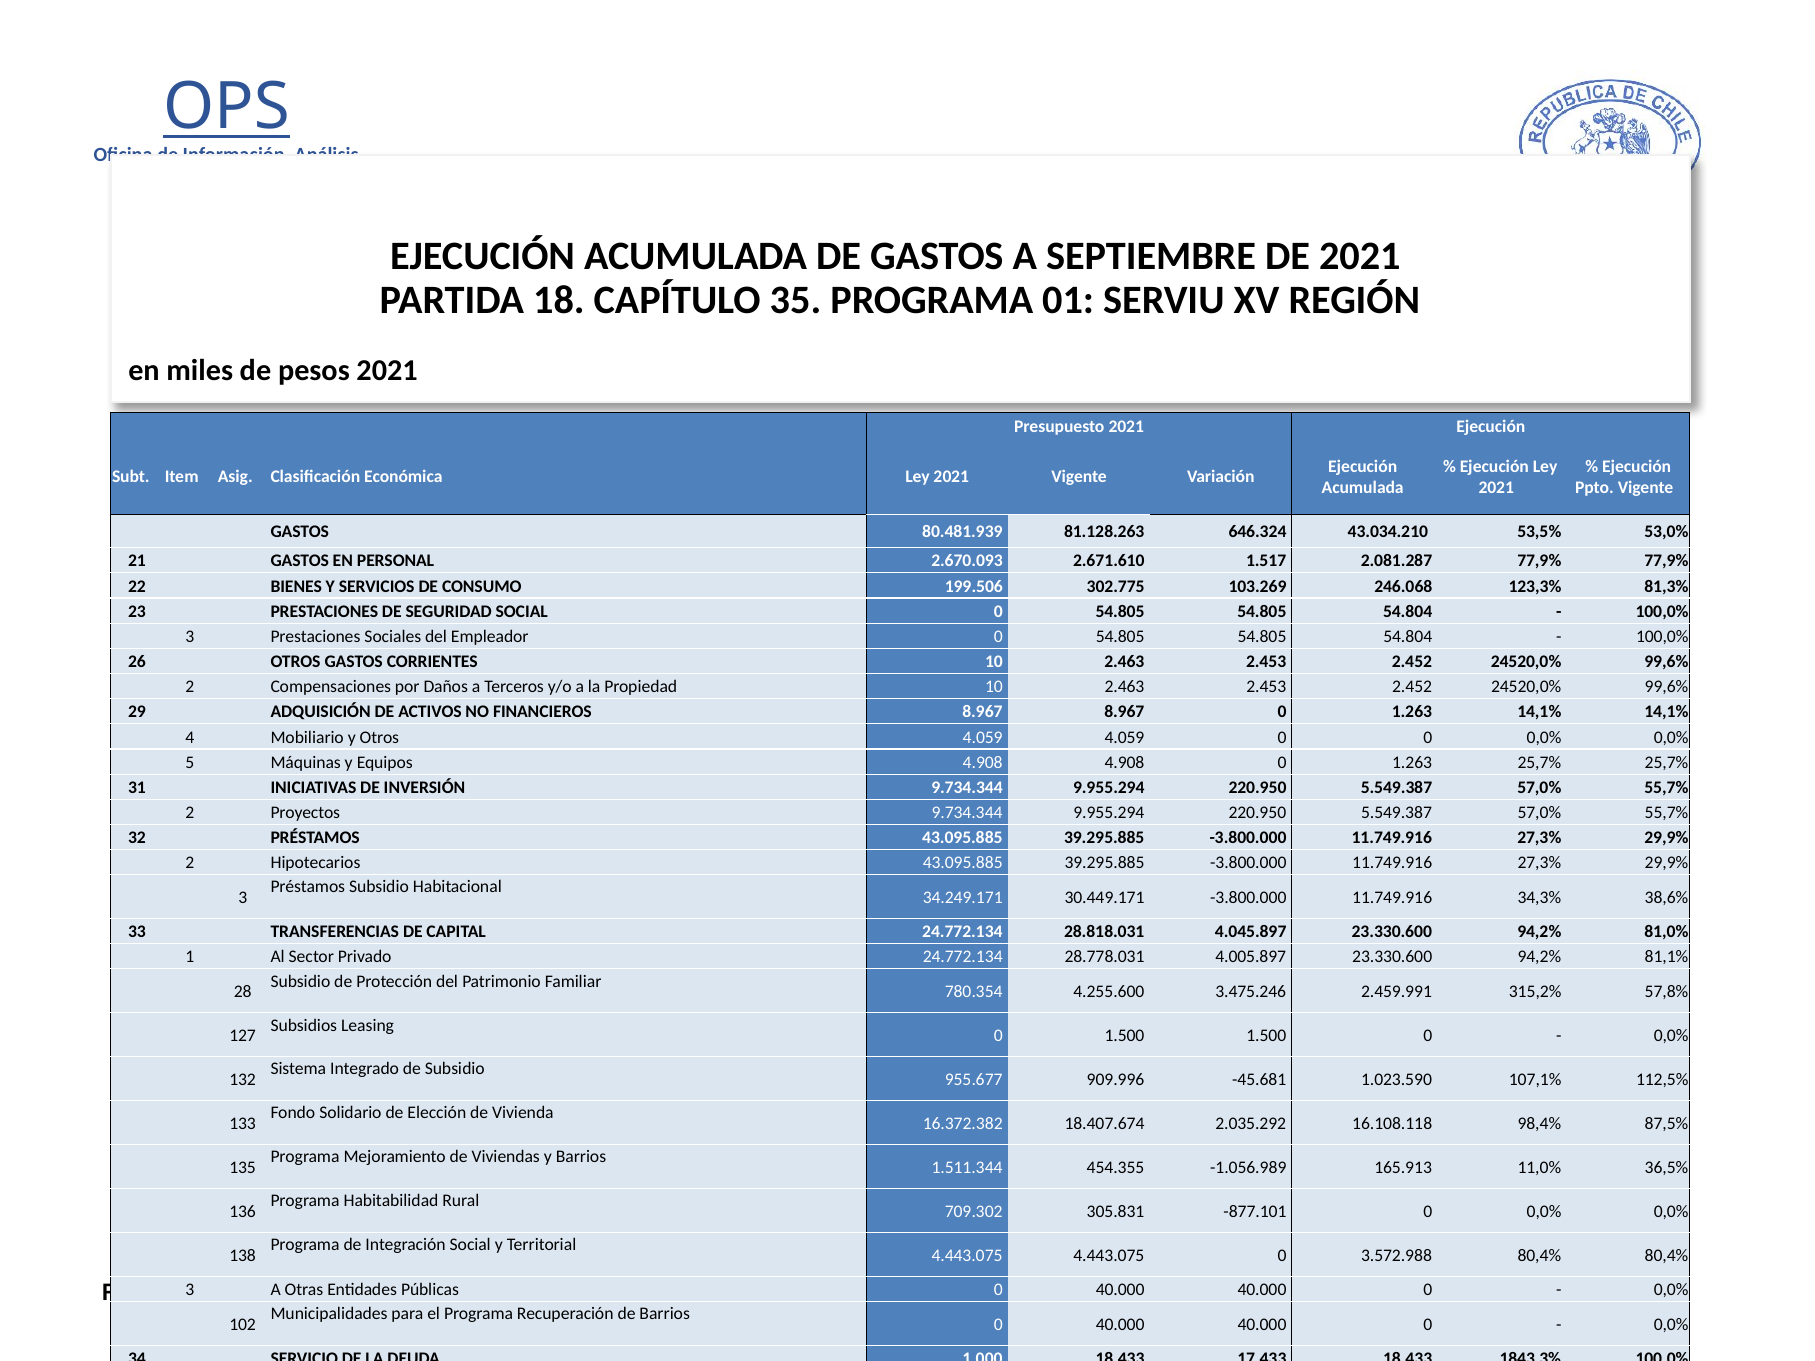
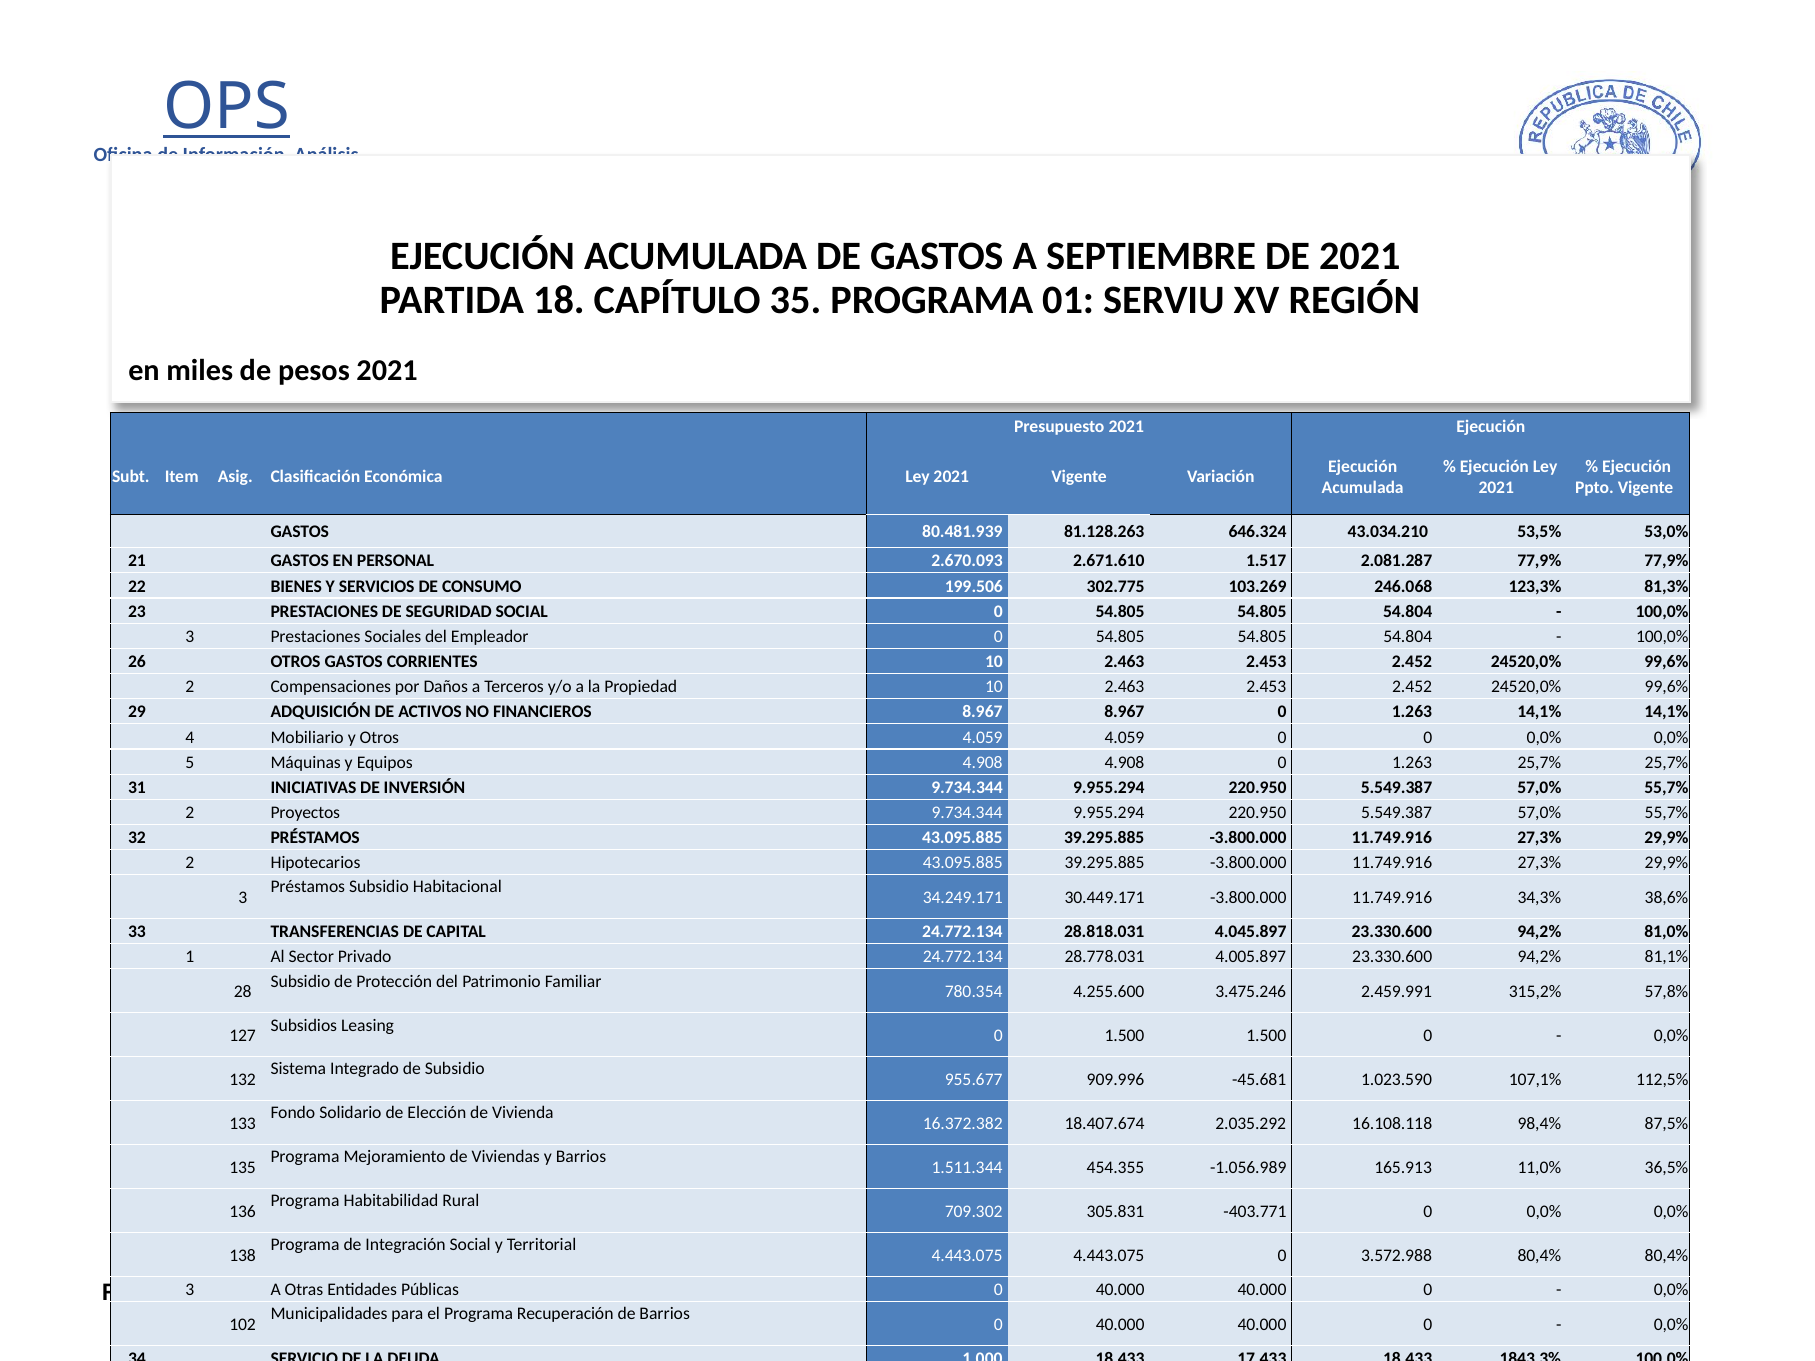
-877.101: -877.101 -> -403.771 (1255, 1212)
